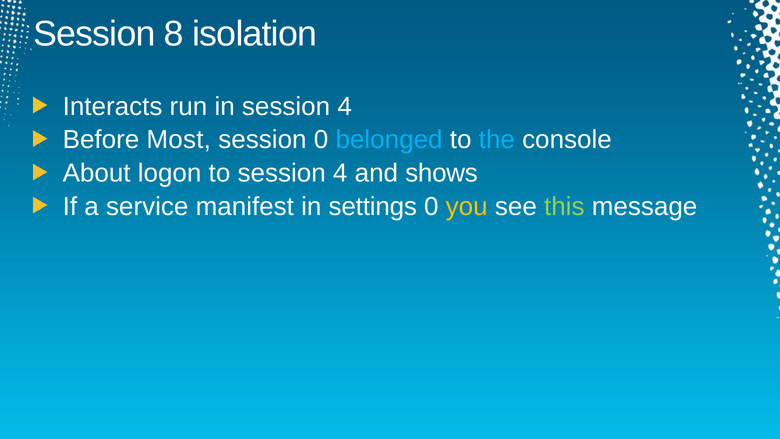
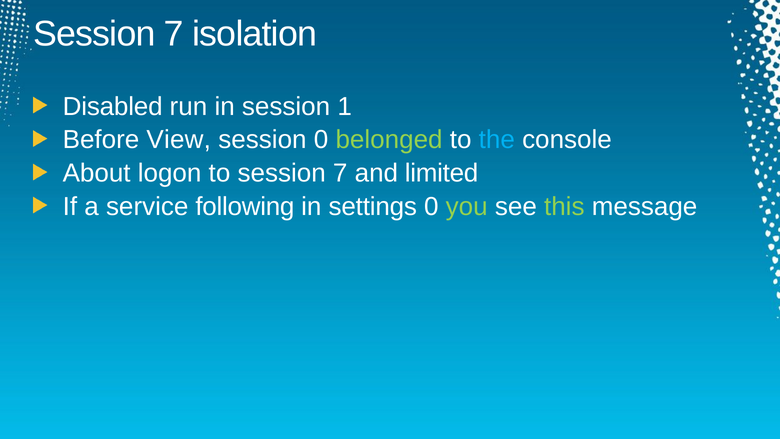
8: 8 -> 7 (174, 34)
Interacts: Interacts -> Disabled (113, 107)
in session 4: 4 -> 1 (345, 107)
Most: Most -> View (179, 140)
belonged colour: light blue -> light green (389, 140)
to session 4: 4 -> 7 (340, 173)
shows: shows -> limited (442, 173)
manifest: manifest -> following (245, 206)
you colour: yellow -> light green (467, 206)
